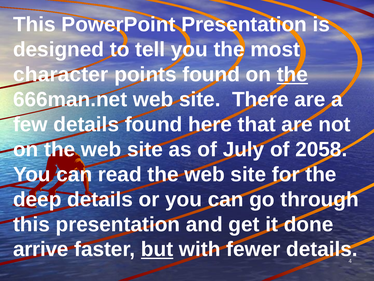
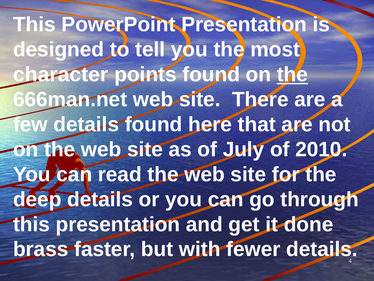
2058: 2058 -> 2010 (321, 149)
arrive: arrive -> brass (41, 249)
but underline: present -> none (157, 249)
